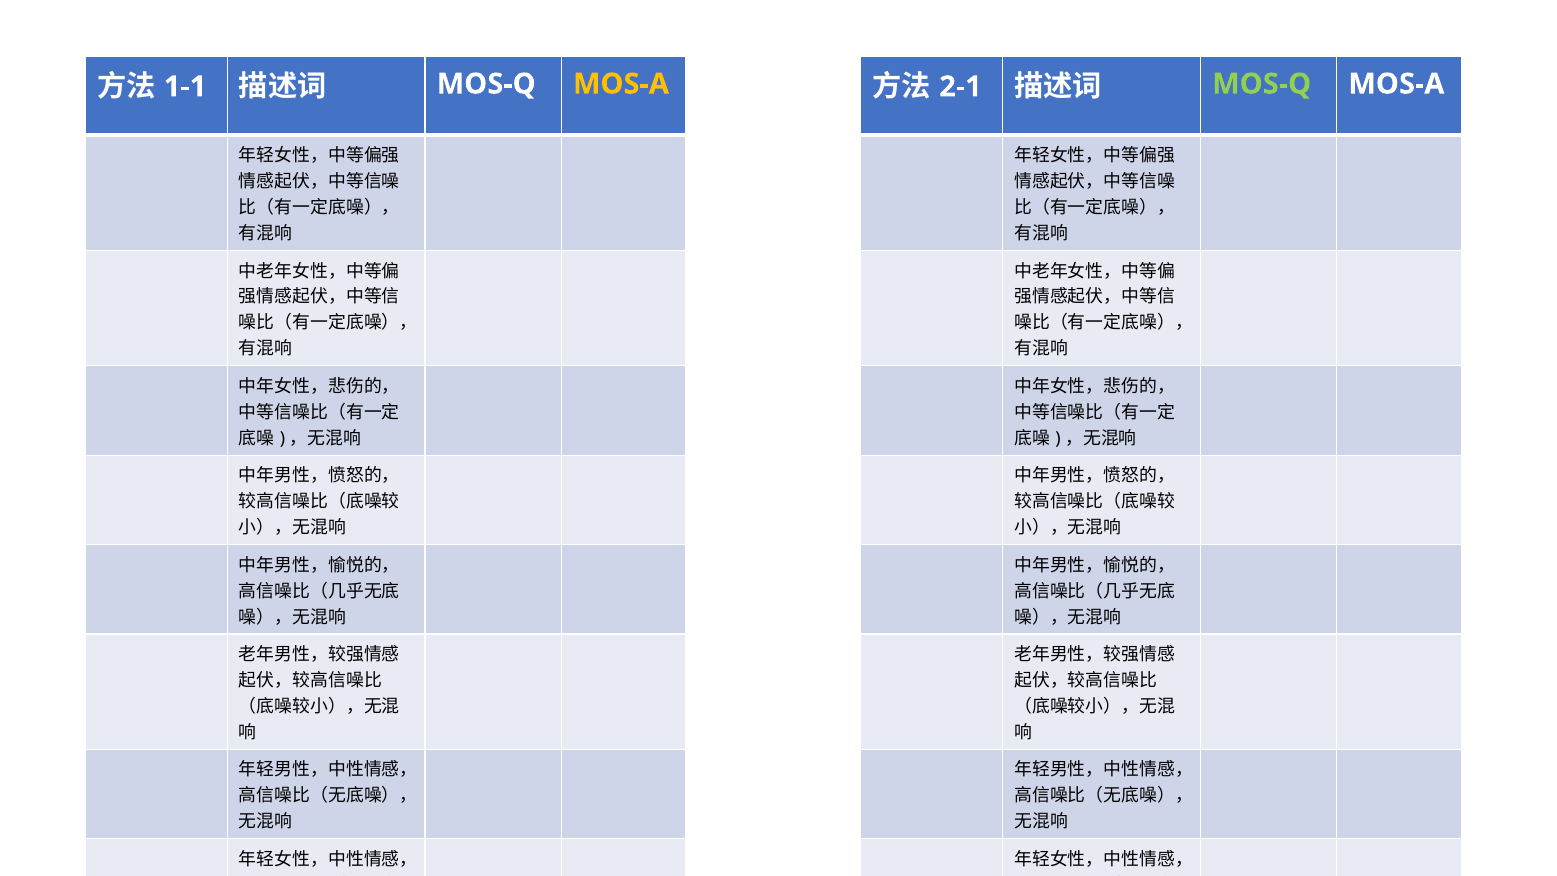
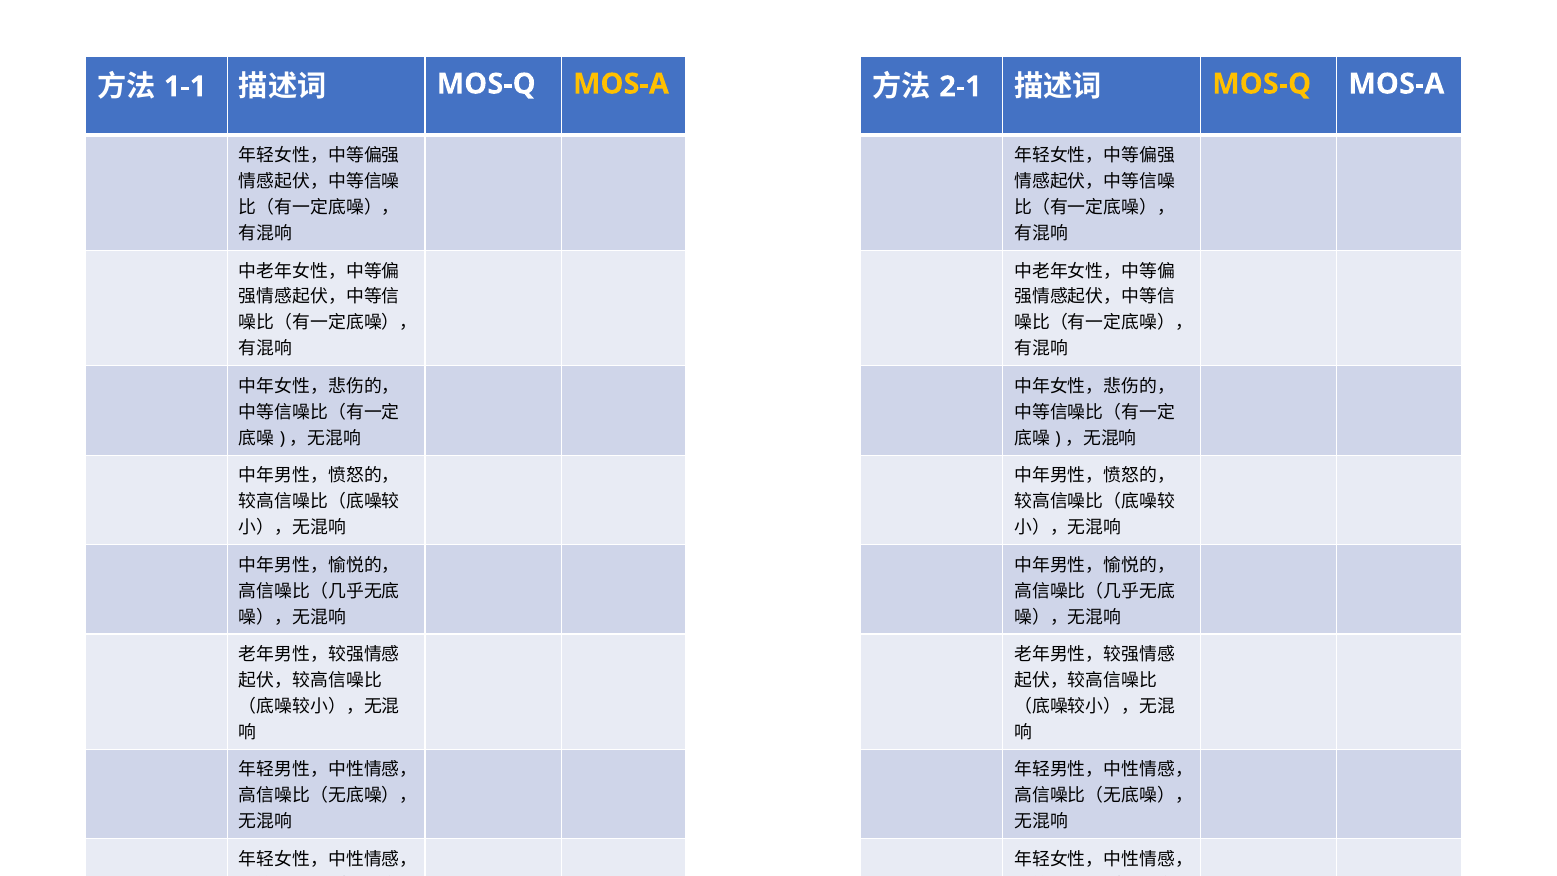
MOS-Q colour: light green -> yellow (1262, 84)
